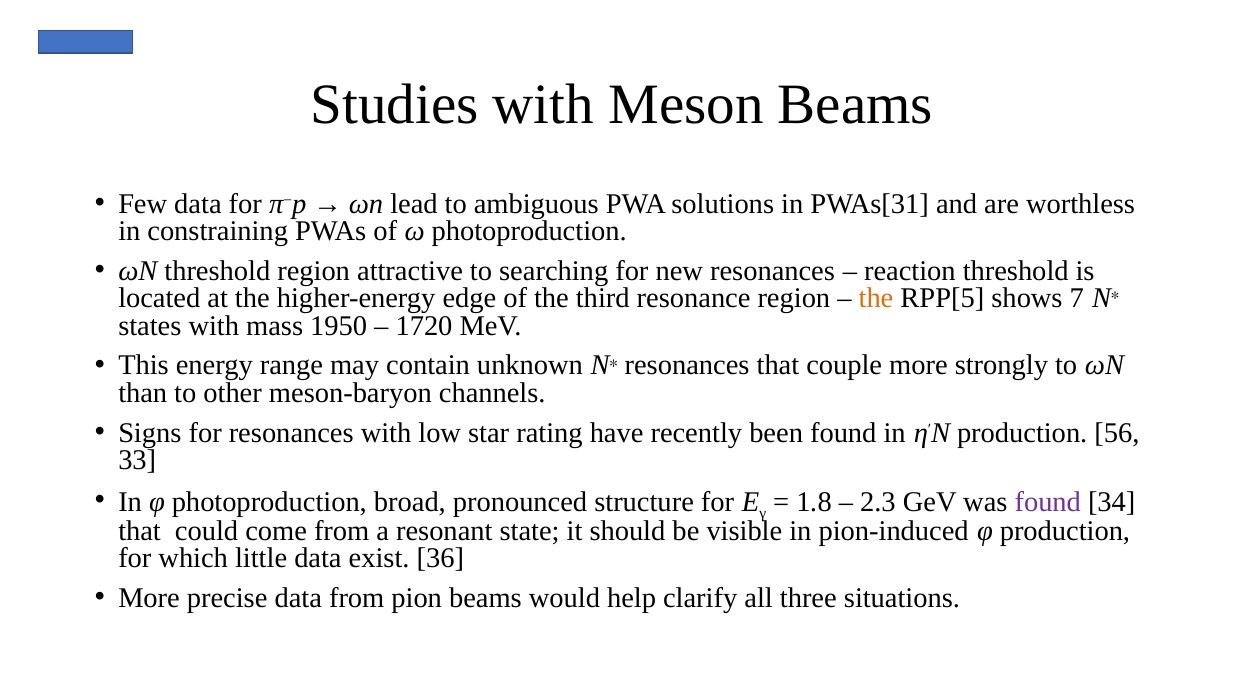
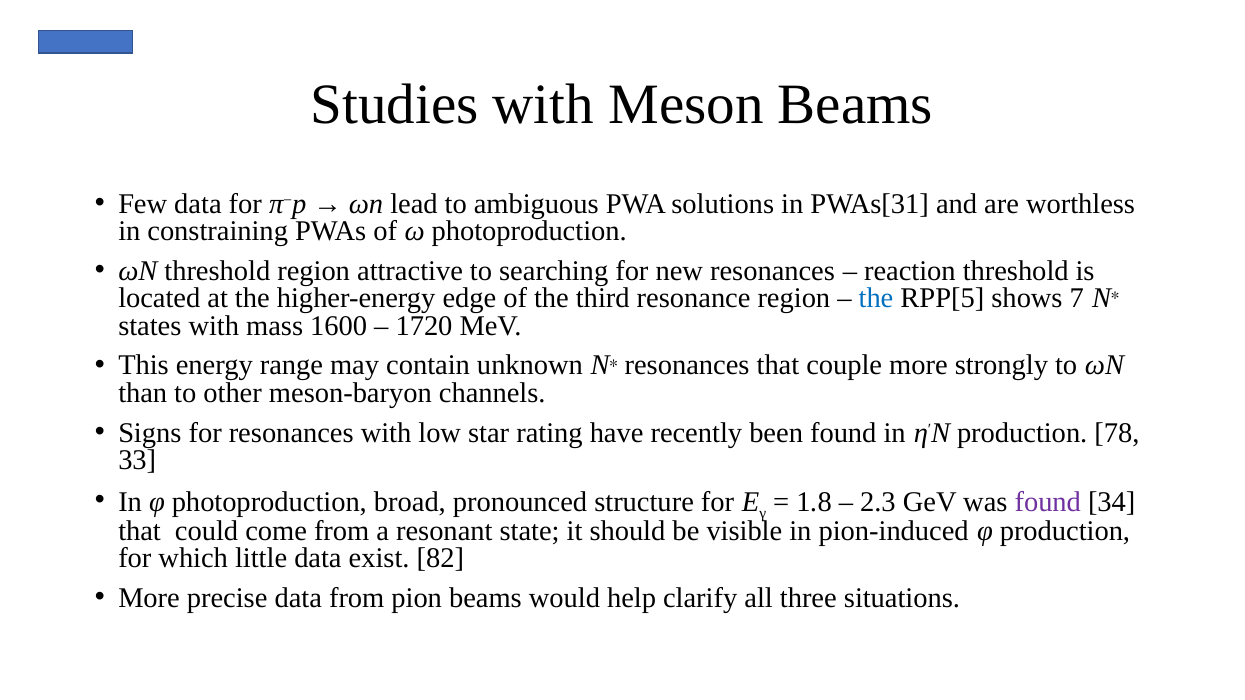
the colour: orange -> blue (876, 299)
1950: 1950 -> 1600 (339, 326)
56: 56 -> 78 (1117, 433)
36: 36 -> 82 (440, 559)
